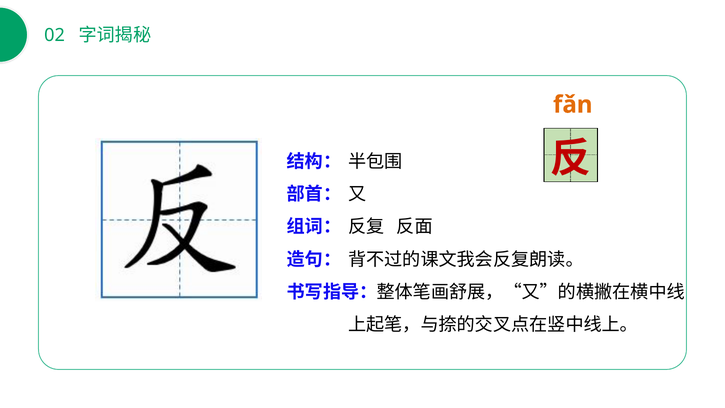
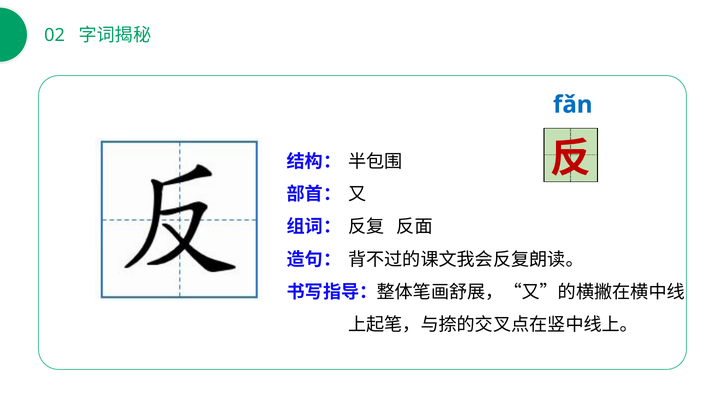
fǎn colour: orange -> blue (573, 105)
